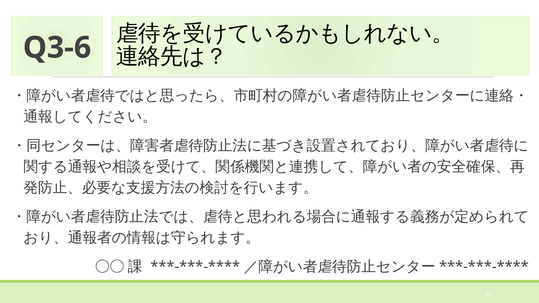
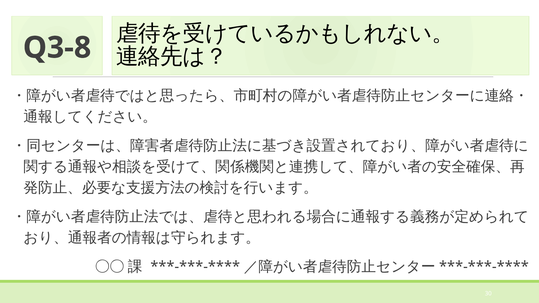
Q3-6: Q3-6 -> Q3-8 (57, 48)
